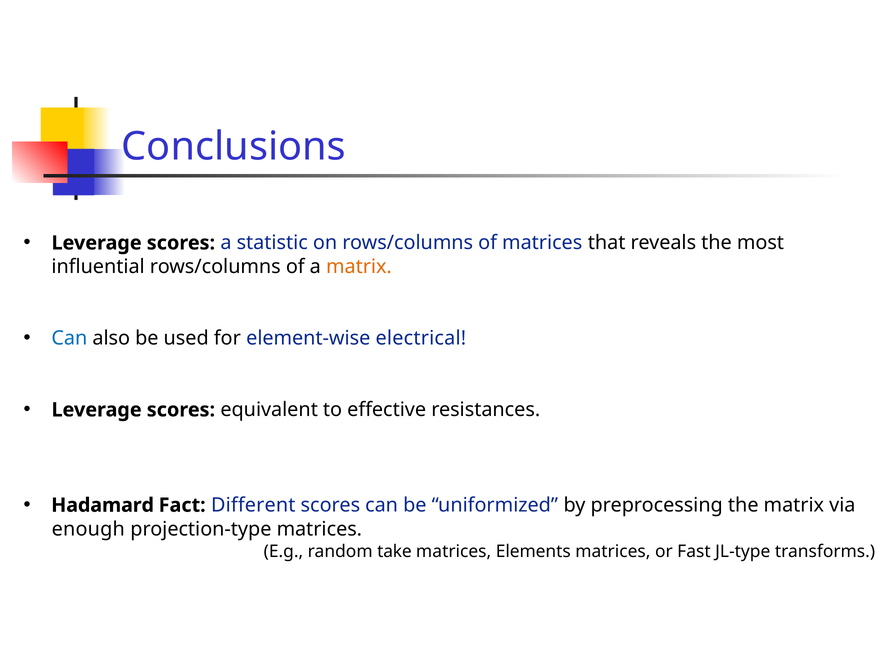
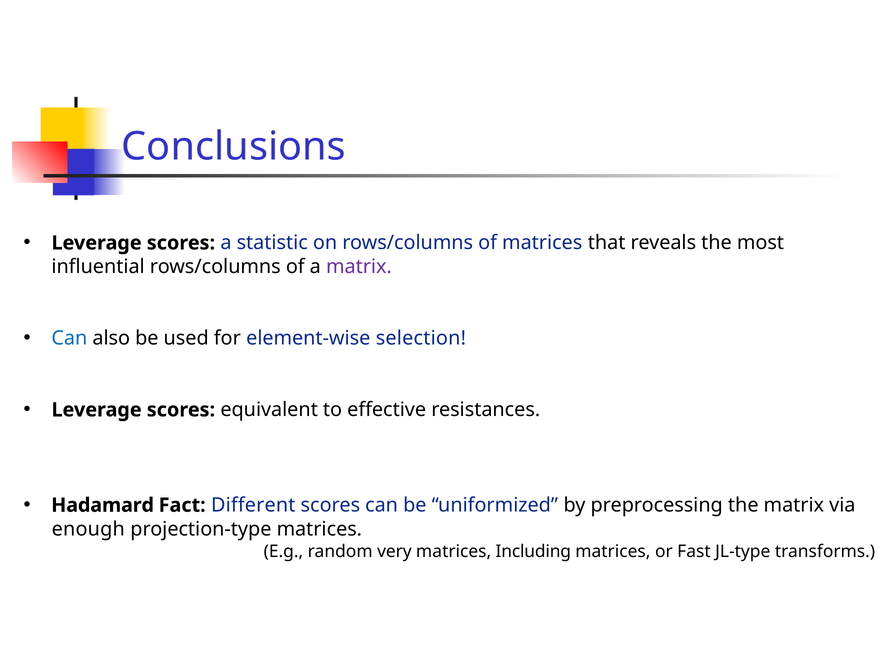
matrix colour: orange -> purple (359, 267)
electrical: electrical -> selection (421, 338)
take: take -> very (394, 551)
Elements: Elements -> Including (533, 551)
